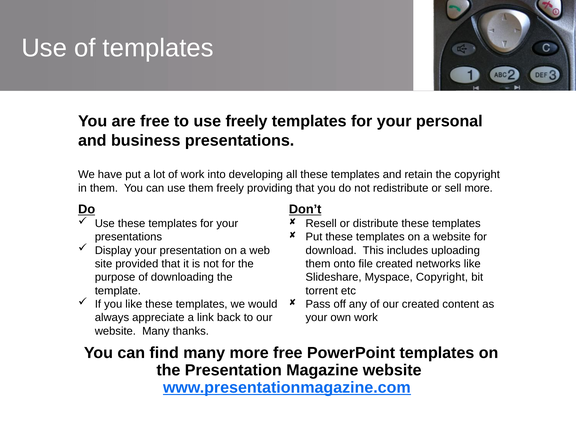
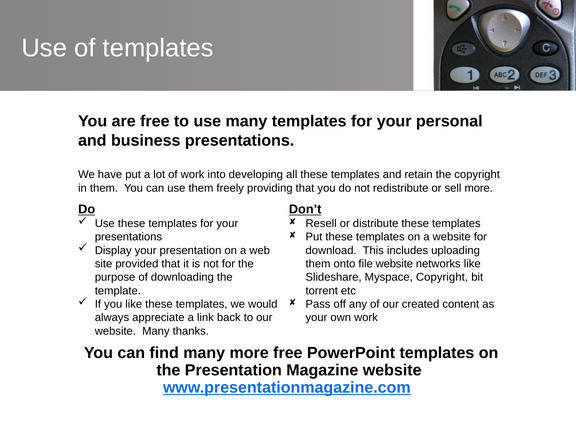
use freely: freely -> many (246, 121)
file created: created -> website (394, 264)
